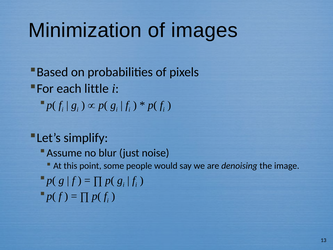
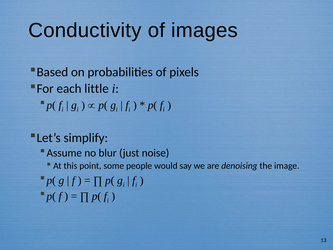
Minimization: Minimization -> Conductivity (85, 30)
